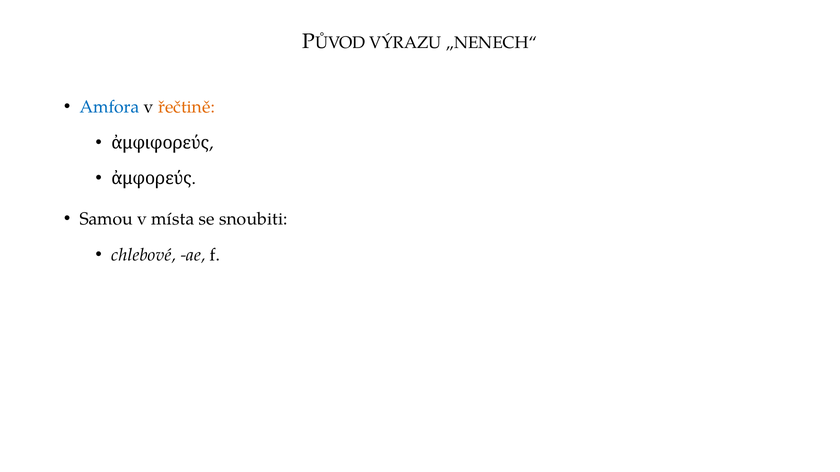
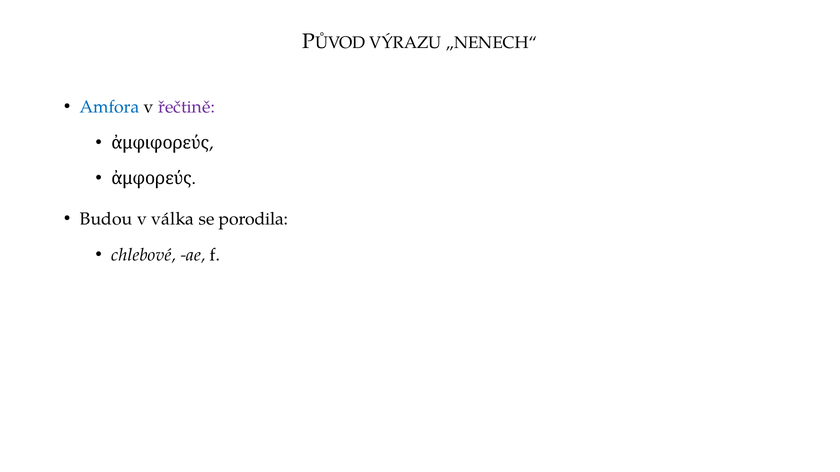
řečtině colour: orange -> purple (187, 107)
Samou: Samou -> Budou (106, 219)
místa: místa -> válka (173, 219)
snoubiti: snoubiti -> porodila (254, 219)
